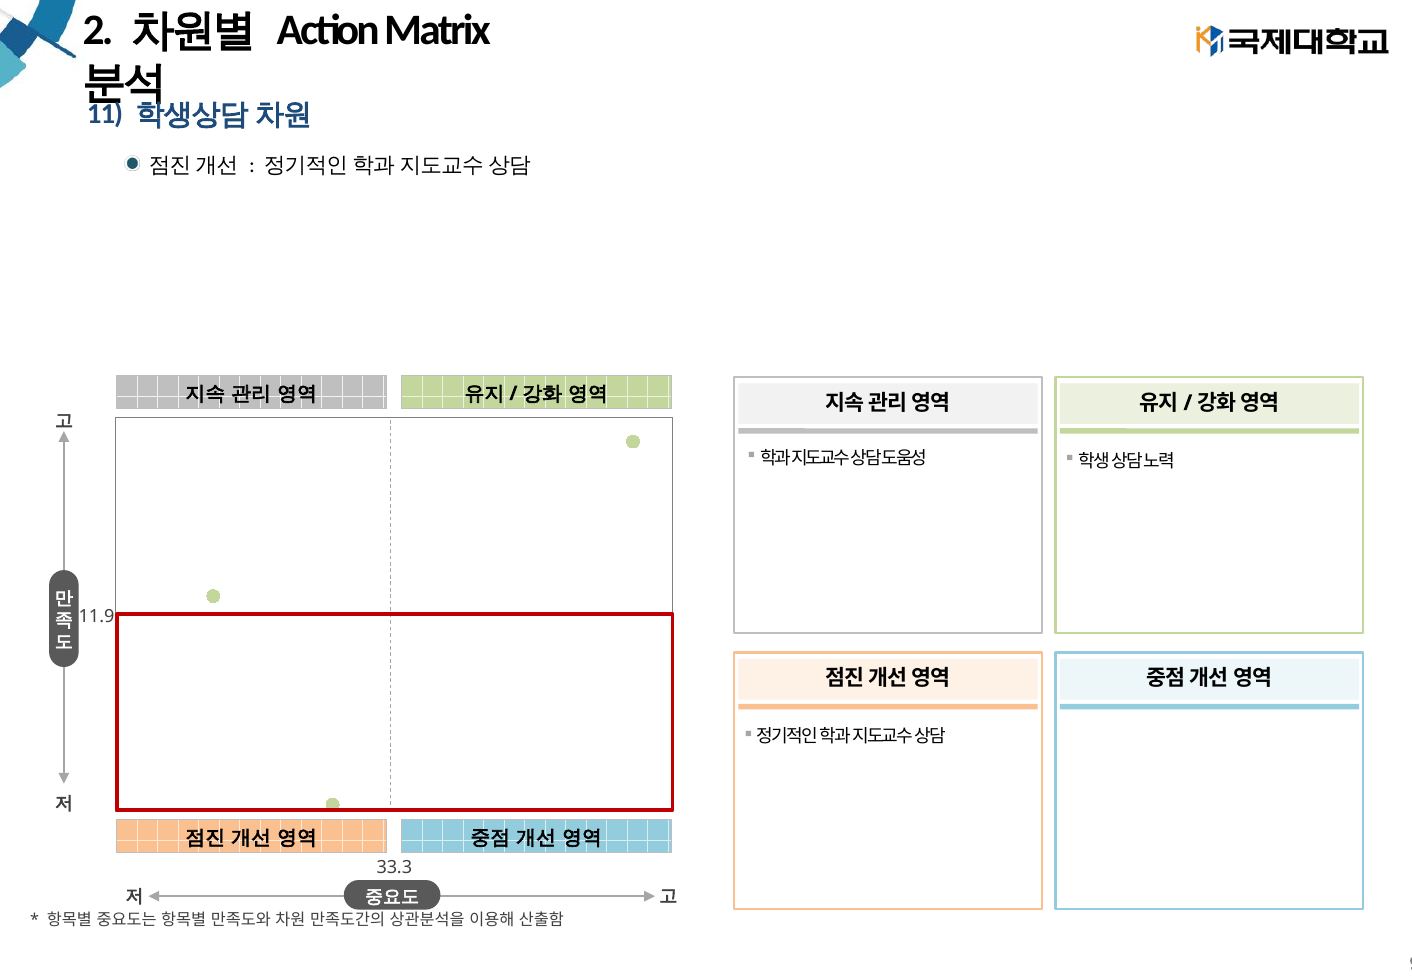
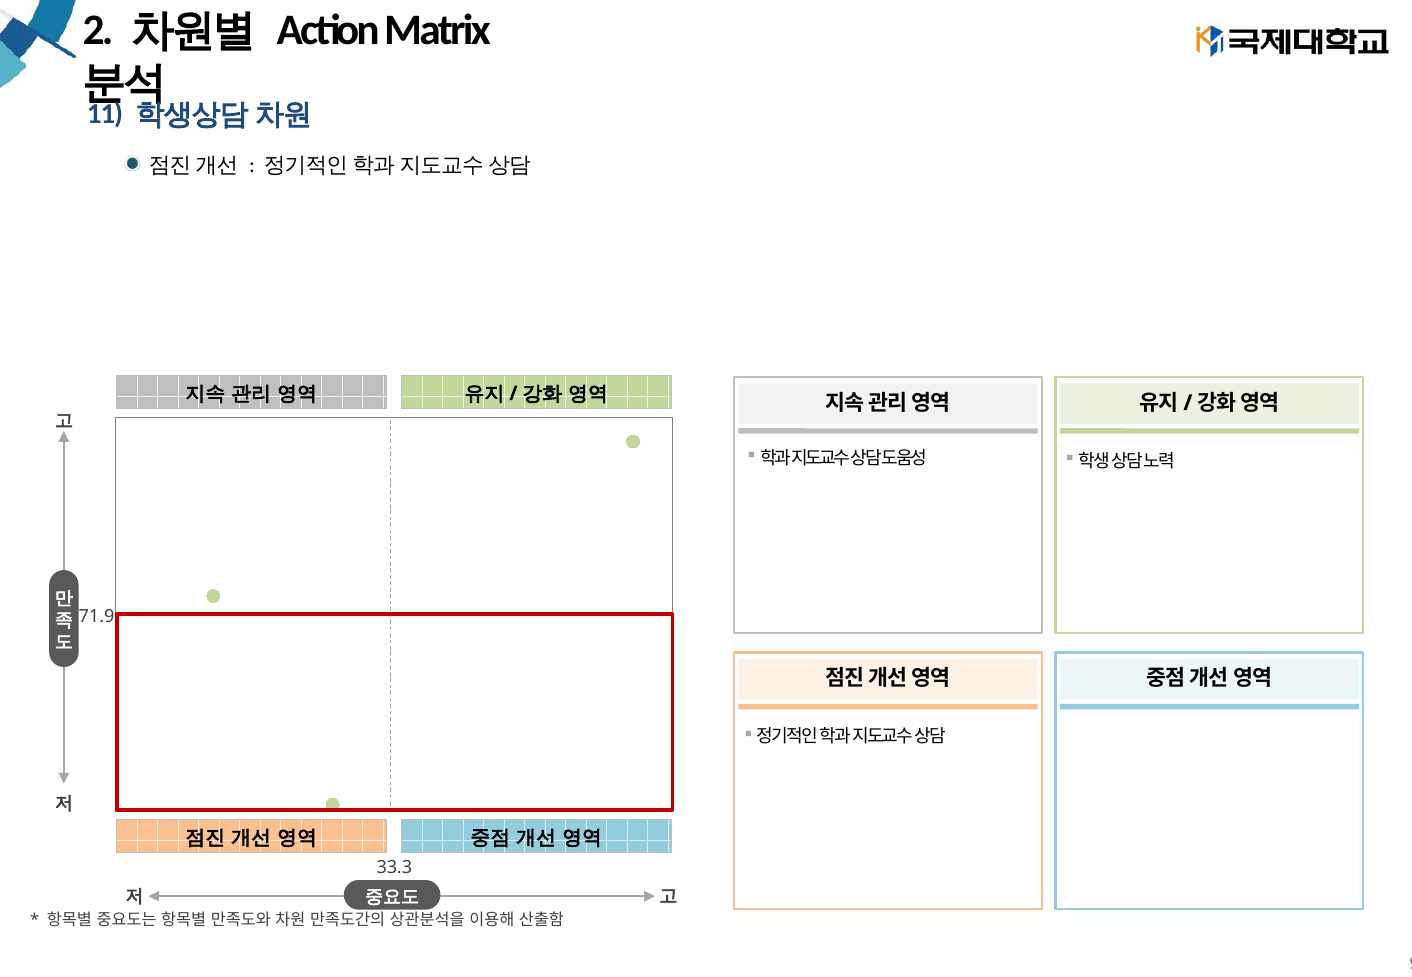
11.9: 11.9 -> 71.9 (97, 617)
